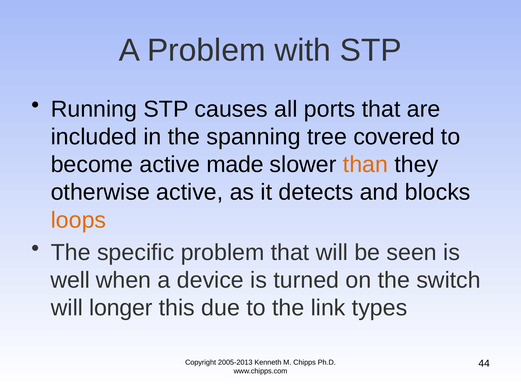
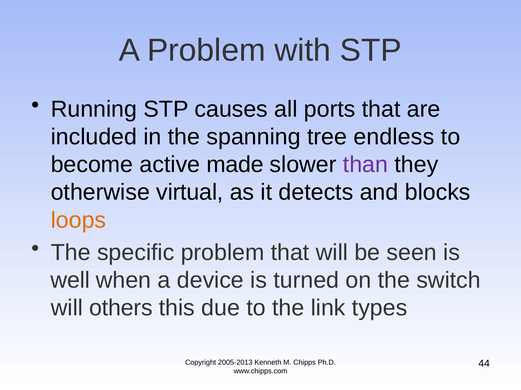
covered: covered -> endless (394, 137)
than colour: orange -> purple (366, 165)
otherwise active: active -> virtual (190, 193)
longer: longer -> others (121, 308)
